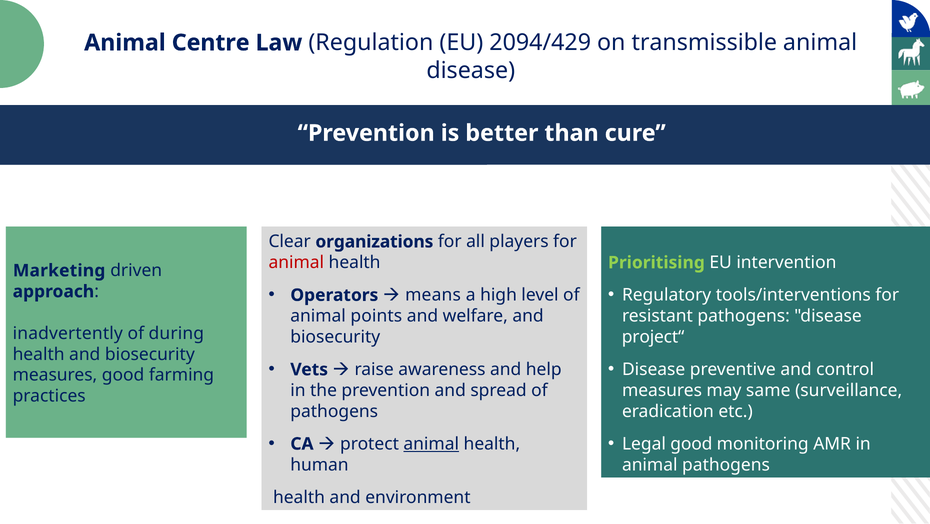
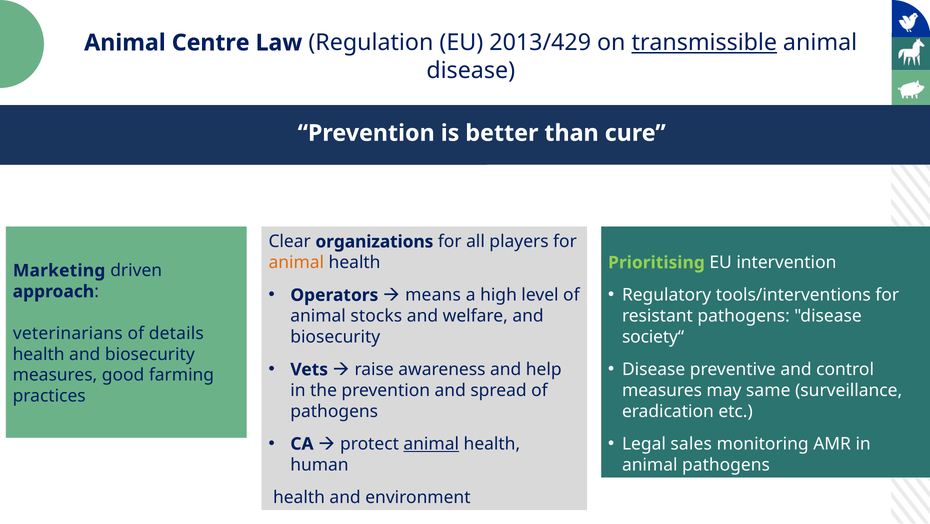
2094/429: 2094/429 -> 2013/429 (540, 43)
transmissible underline: none -> present (704, 43)
animal colour: red -> orange (296, 263)
points: points -> stocks (376, 316)
inadvertently: inadvertently -> veterinarians (68, 333)
during: during -> details (176, 333)
project“: project“ -> society“ (653, 337)
Legal good: good -> sales (691, 444)
